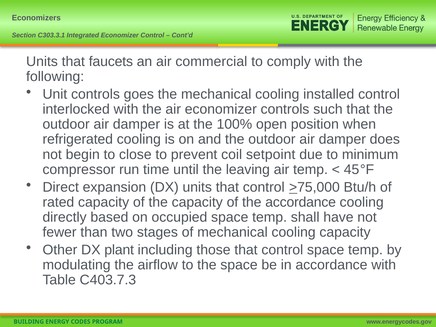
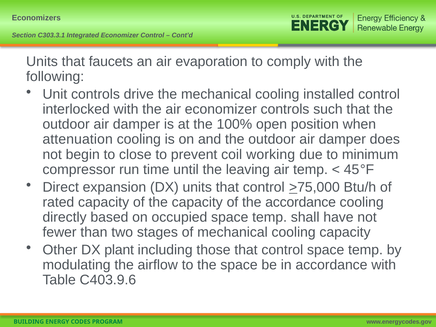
commercial: commercial -> evaporation (211, 62)
goes: goes -> drive (139, 94)
refrigerated: refrigerated -> attenuation (78, 139)
setpoint: setpoint -> working (271, 154)
C403.7.3: C403.7.3 -> C403.9.6 (108, 280)
